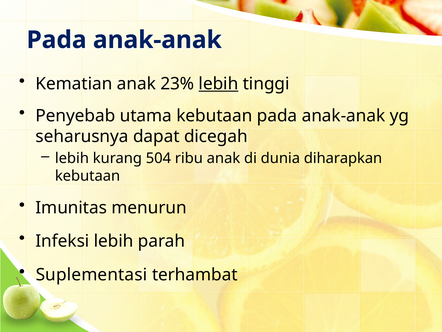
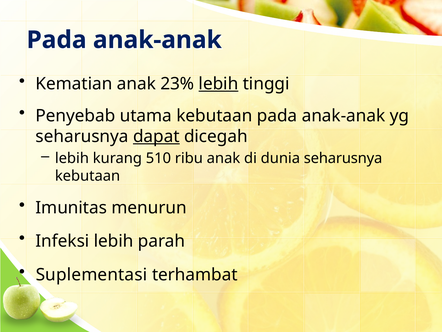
dapat underline: none -> present (156, 136)
504: 504 -> 510 (158, 158)
dunia diharapkan: diharapkan -> seharusnya (343, 158)
